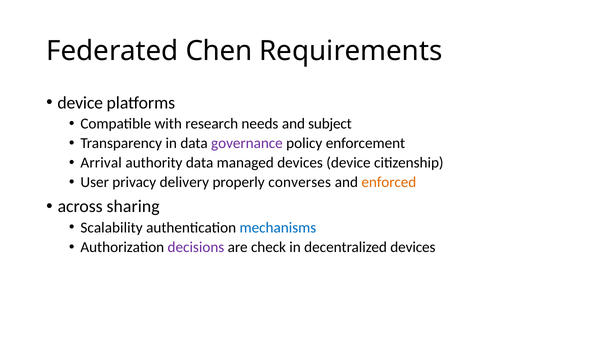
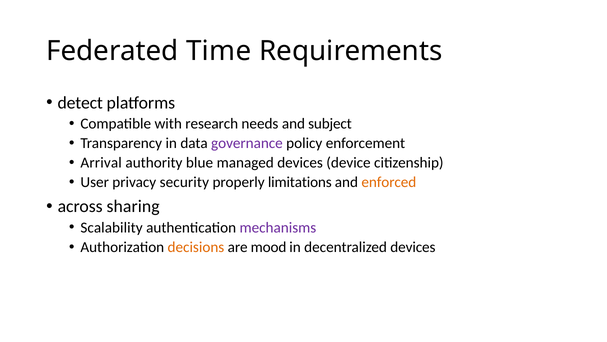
Chen: Chen -> Time (219, 51)
device: device -> detect (80, 103)
authority data: data -> blue (200, 163)
delivery: delivery -> security (184, 182)
converses: converses -> limitations (300, 182)
mechanisms colour: blue -> purple (278, 227)
decisions colour: purple -> orange (196, 247)
check: check -> mood (269, 247)
